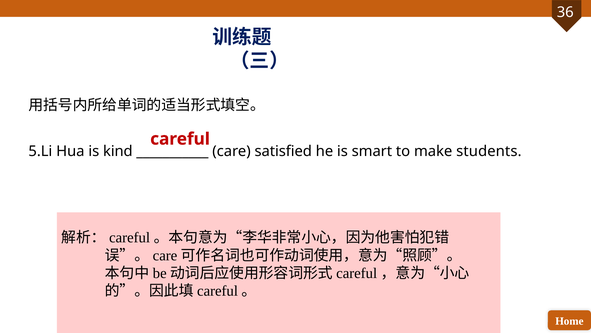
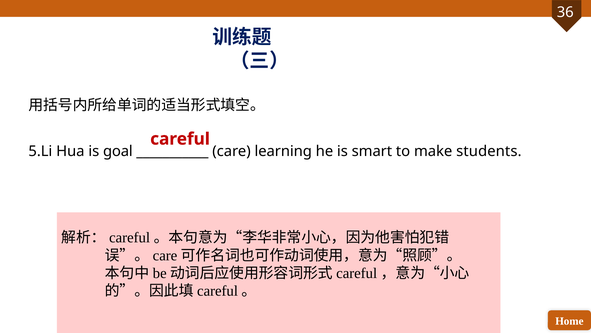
kind: kind -> goal (118, 151)
satisfied: satisfied -> learning (283, 151)
